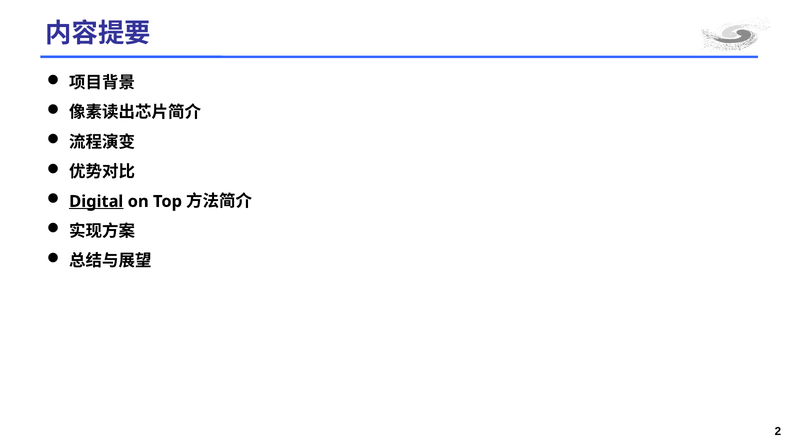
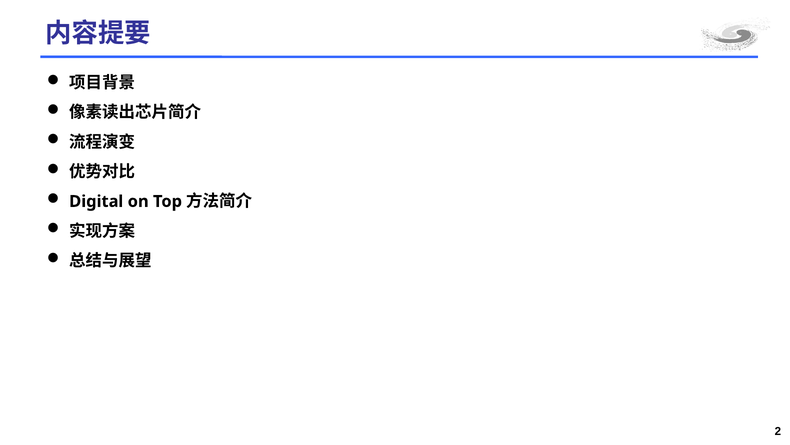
Digital underline: present -> none (96, 201)
